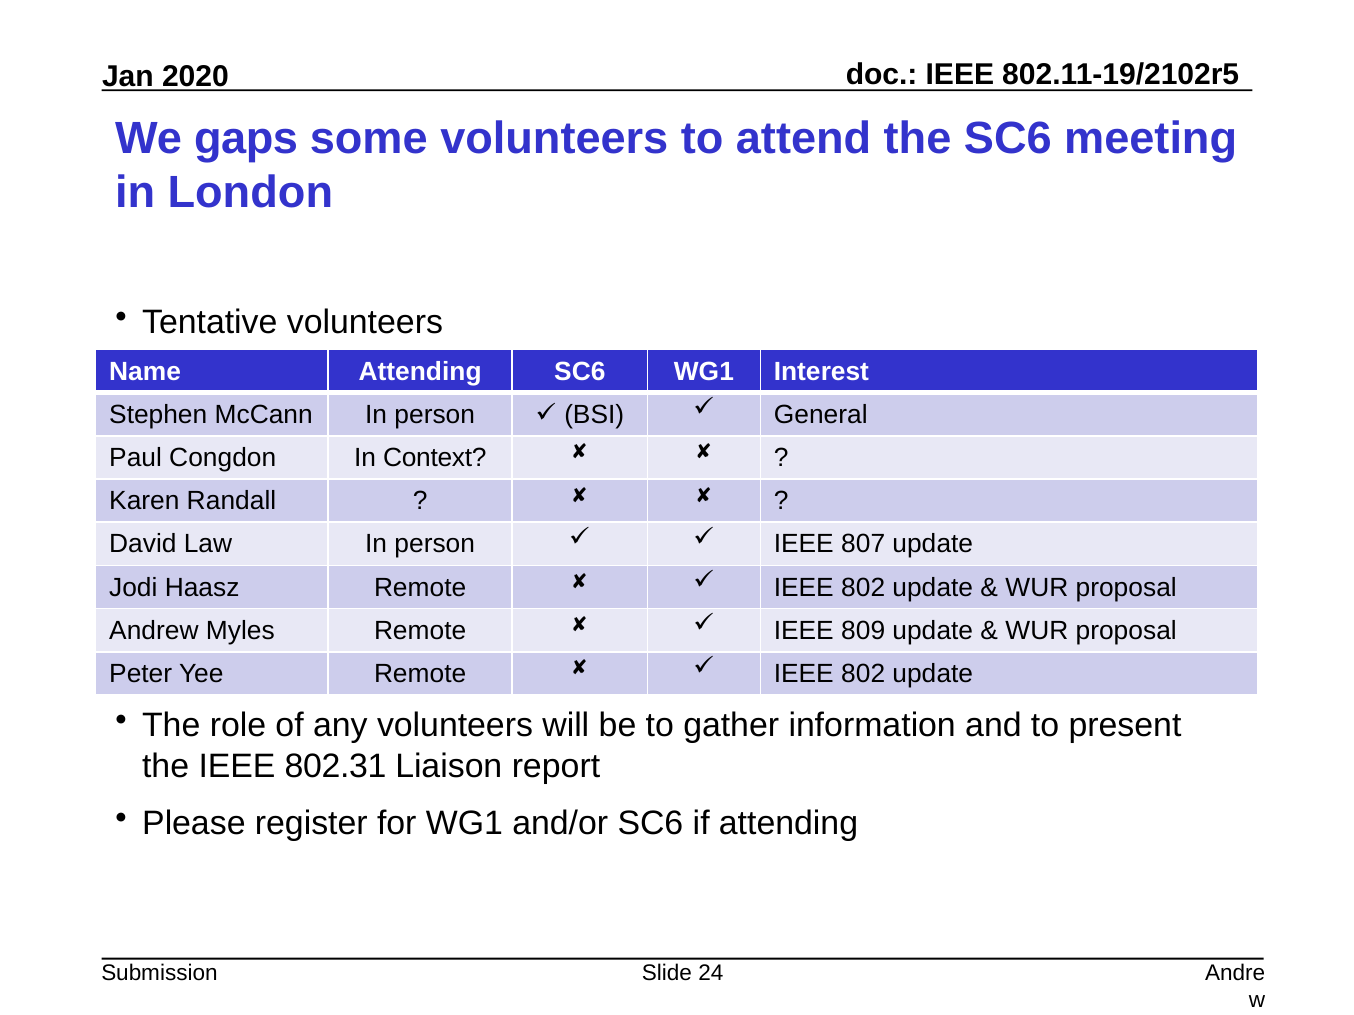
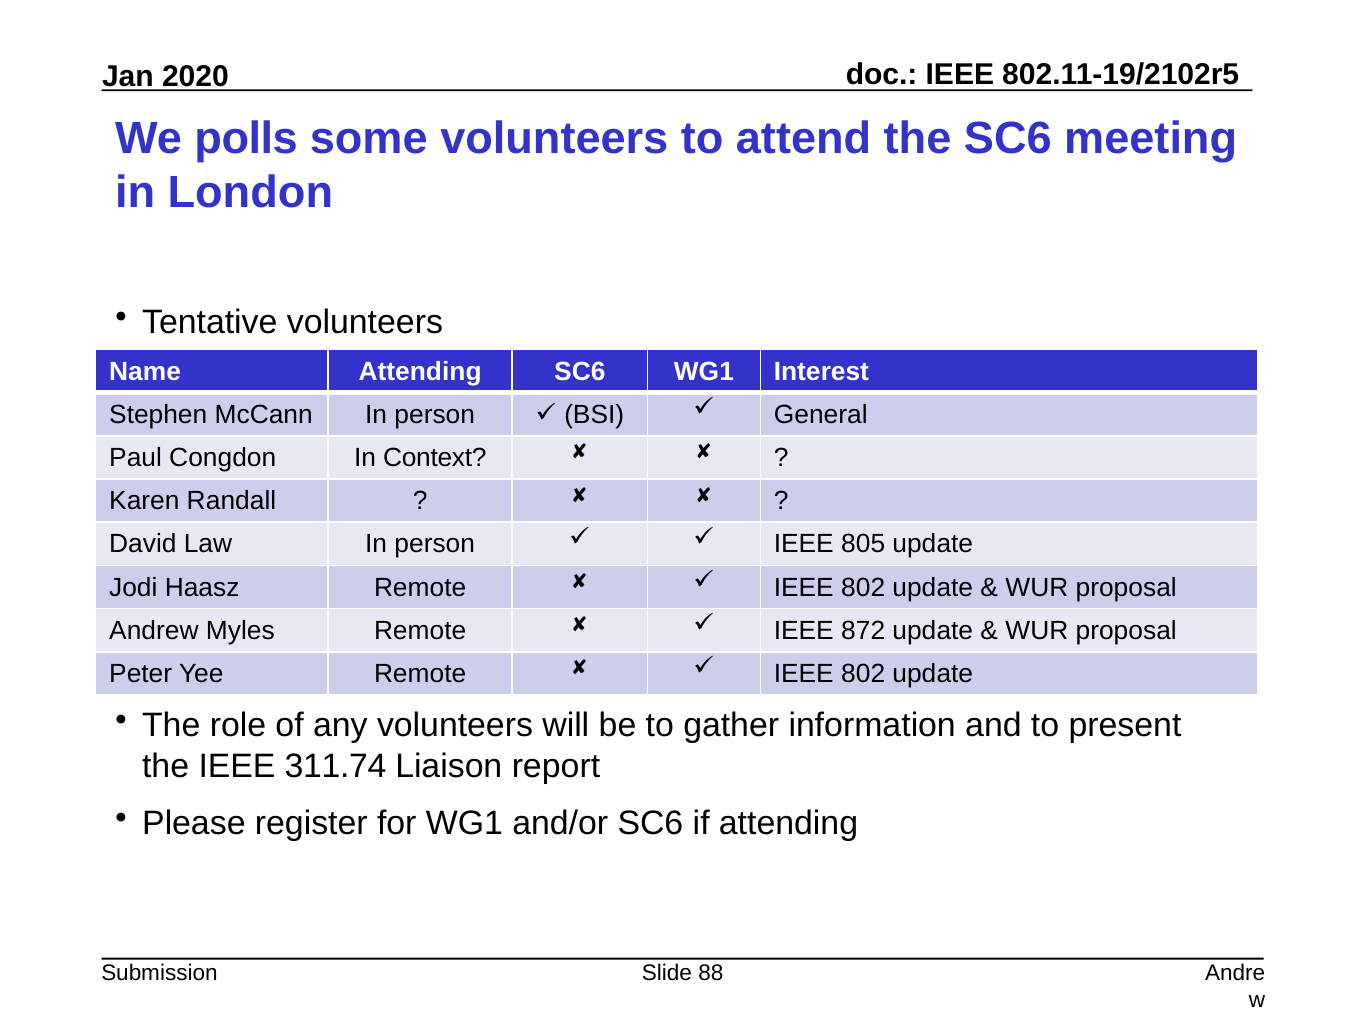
gaps: gaps -> polls (246, 139)
807: 807 -> 805 (863, 545)
809: 809 -> 872 (863, 631)
802.31: 802.31 -> 311.74 (336, 766)
24: 24 -> 88 (711, 974)
